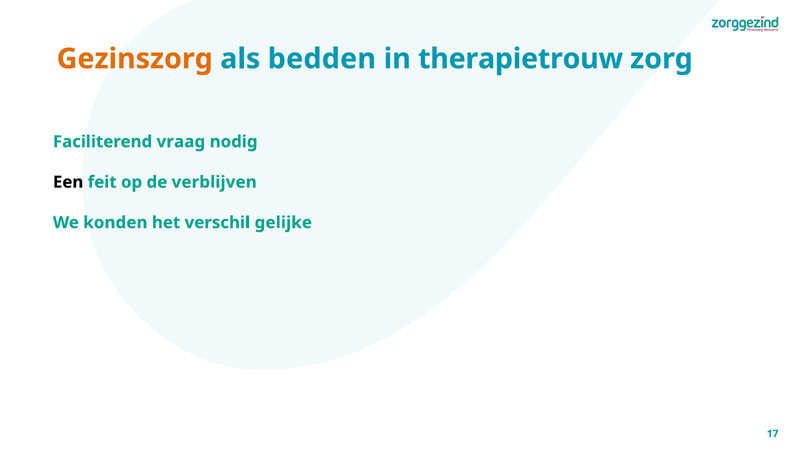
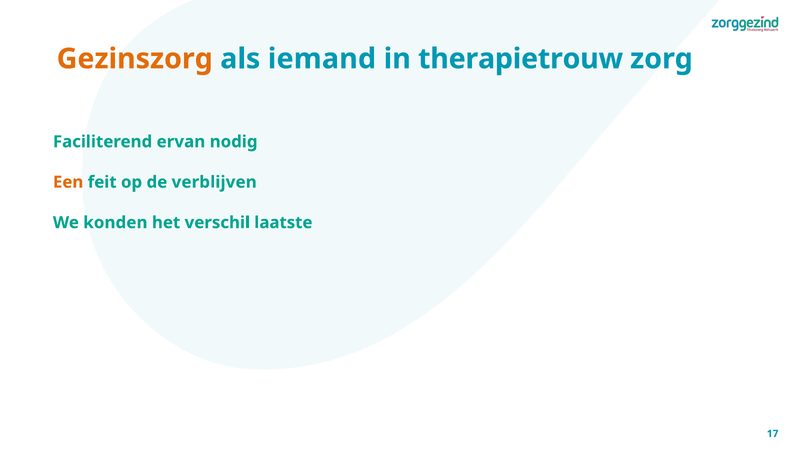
bedden: bedden -> iemand (322, 59)
vraag: vraag -> ervan (181, 142)
Een colour: black -> orange (68, 182)
gelijke: gelijke -> laatste (283, 223)
